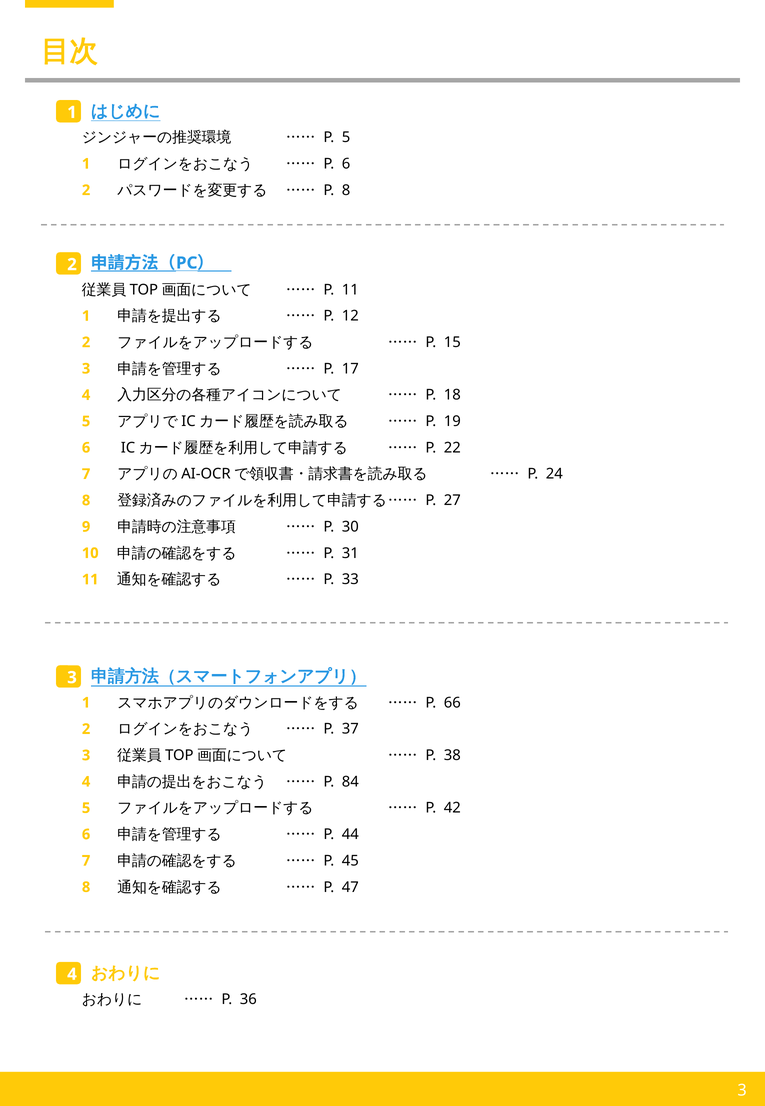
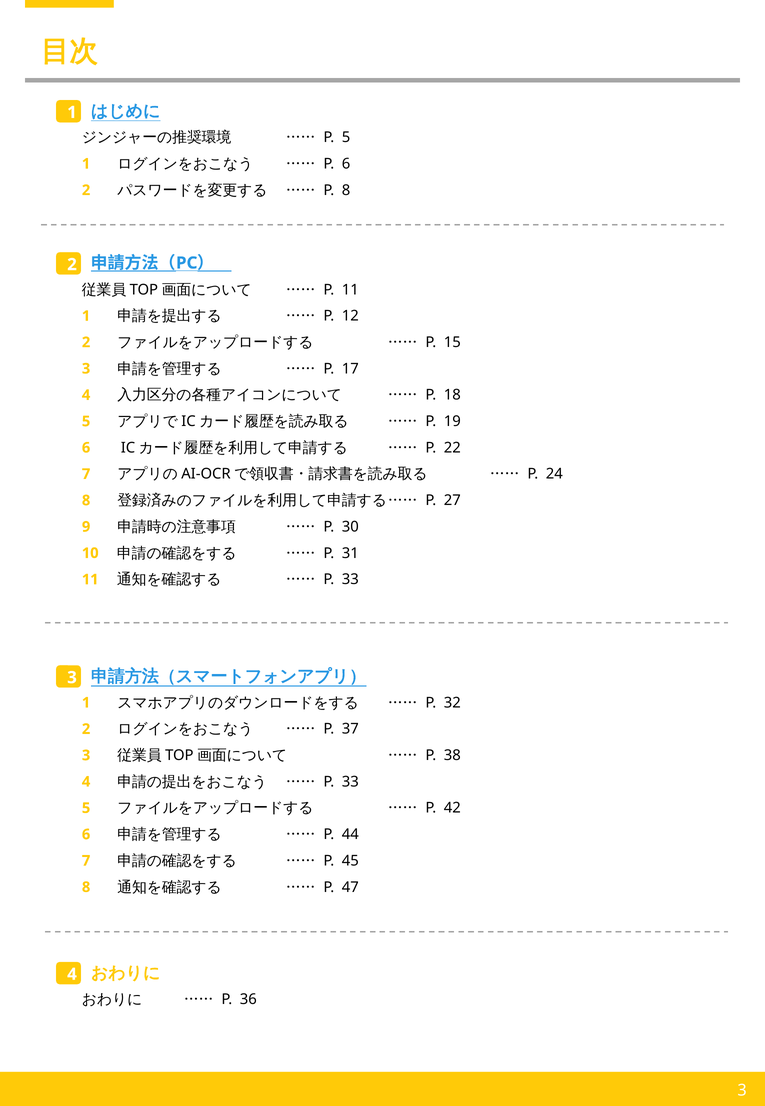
66: 66 -> 32 (452, 702)
84: 84 -> 33 (350, 782)
